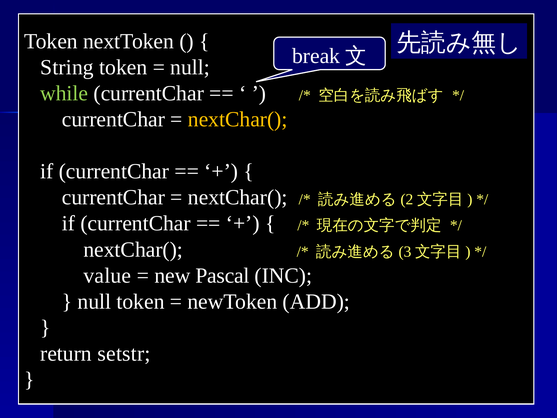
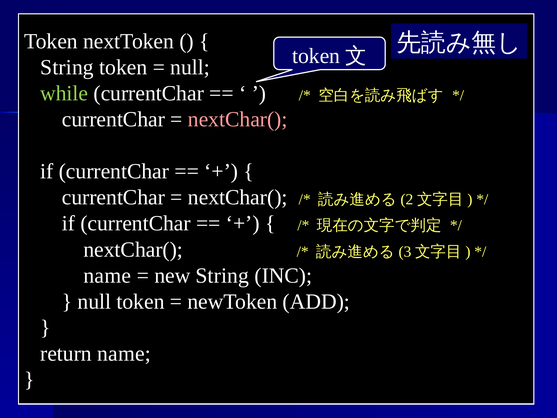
break: break -> token (316, 56)
nextChar( colour: yellow -> pink (238, 119)
value: value -> name (107, 275)
new Pascal: Pascal -> String (222, 275)
return setstr: setstr -> name (124, 353)
